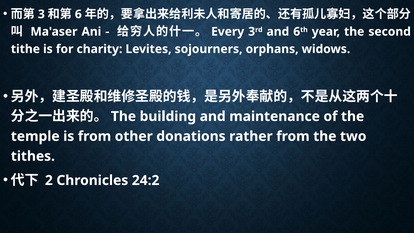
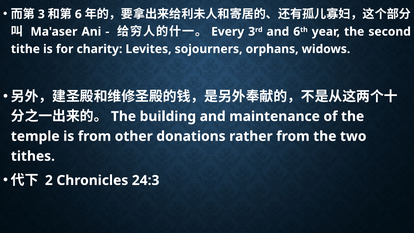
24:2: 24:2 -> 24:3 (146, 180)
